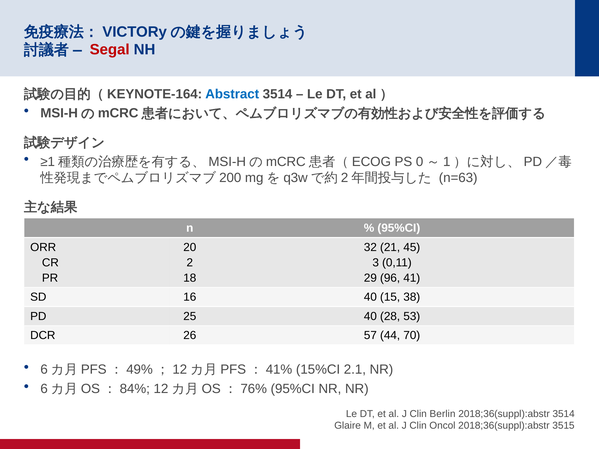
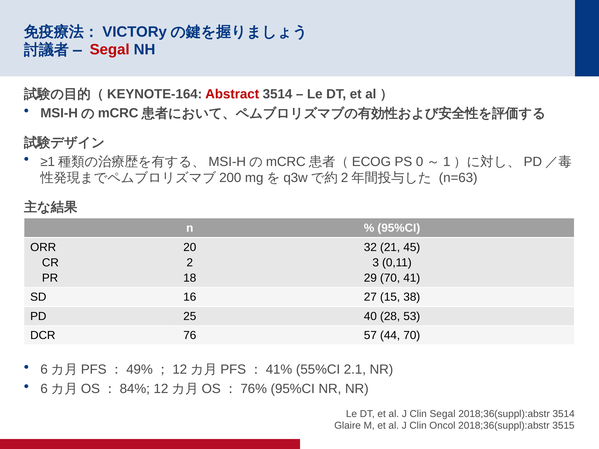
Abstract colour: blue -> red (232, 94)
29 96: 96 -> 70 (390, 278)
16 40: 40 -> 27 (370, 297)
26: 26 -> 76 (190, 336)
15%CI: 15%CI -> 55%CI (318, 370)
Clin Berlin: Berlin -> Segal (443, 414)
